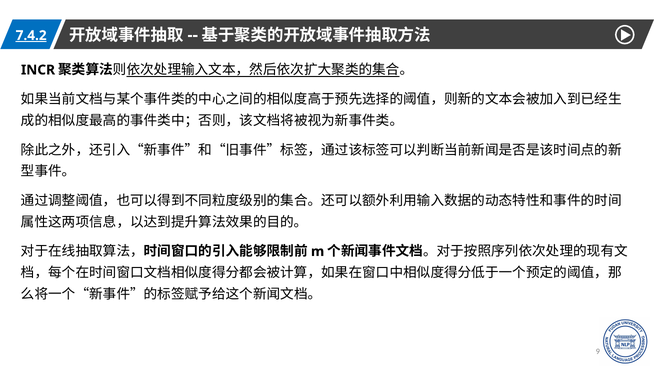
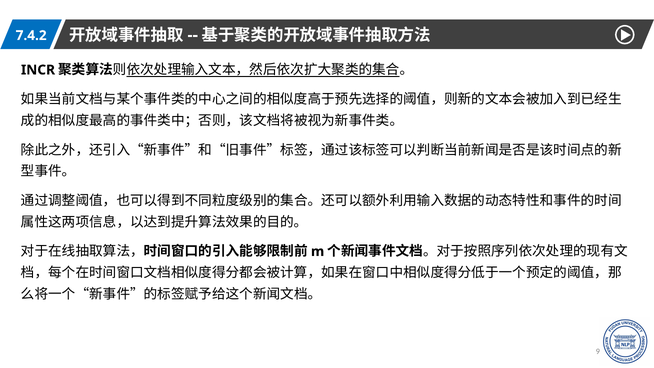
7.4.2 underline: present -> none (31, 35)
